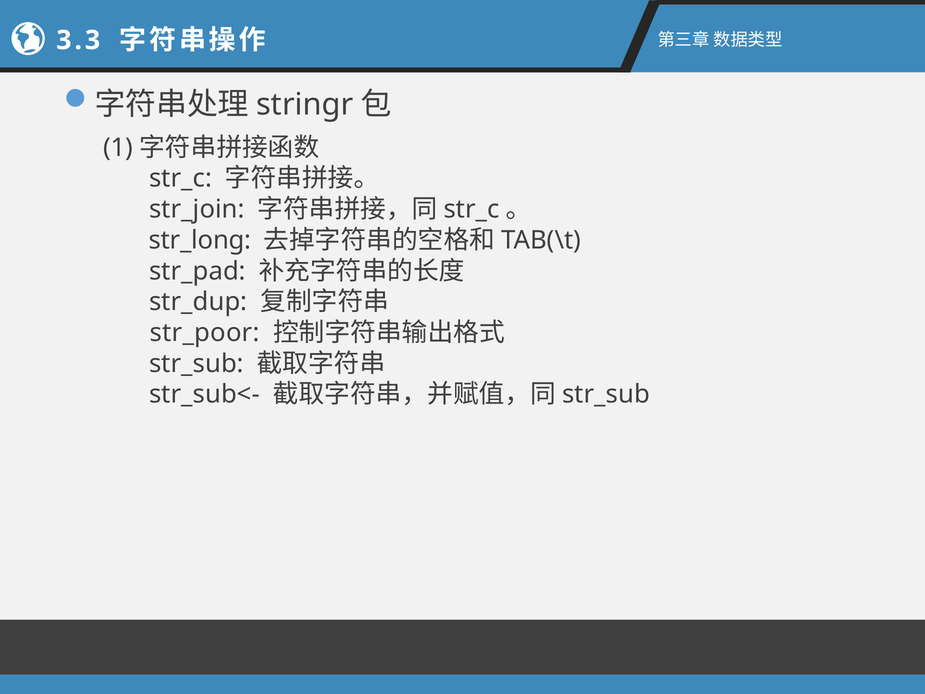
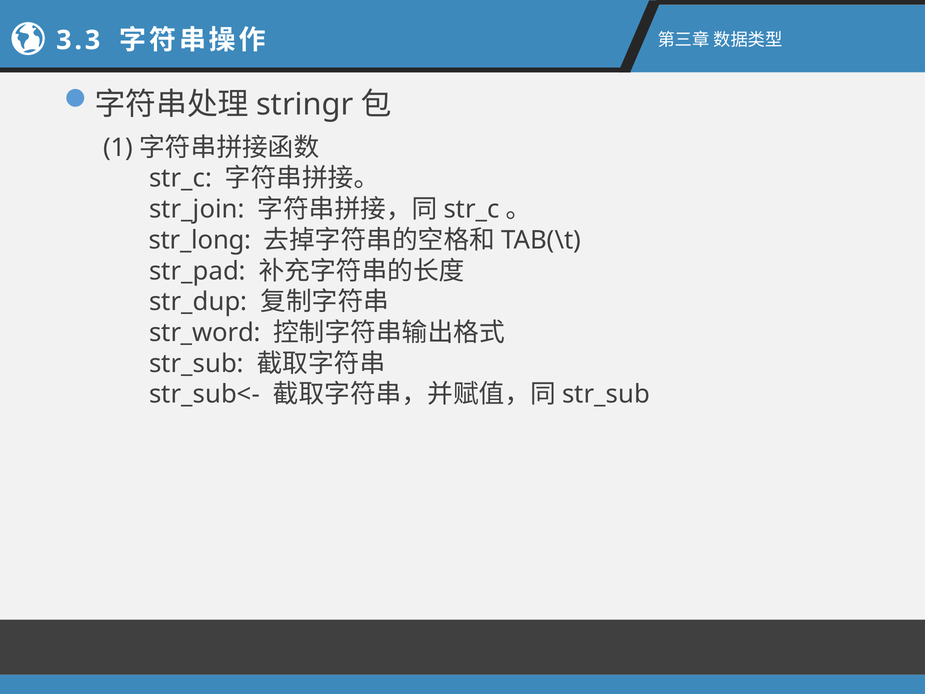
str_poor: str_poor -> str_word (205, 333)
